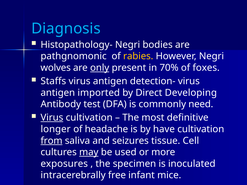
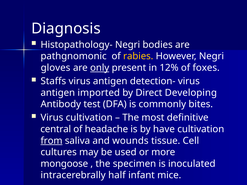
Diagnosis colour: light blue -> white (66, 29)
wolves: wolves -> gloves (56, 68)
70%: 70% -> 12% (169, 68)
need: need -> bites (201, 104)
Virus underline: present -> none (52, 118)
longer: longer -> central (56, 129)
seizures: seizures -> wounds (130, 141)
may underline: present -> none (89, 152)
exposures: exposures -> mongoose (64, 164)
free: free -> half (117, 175)
